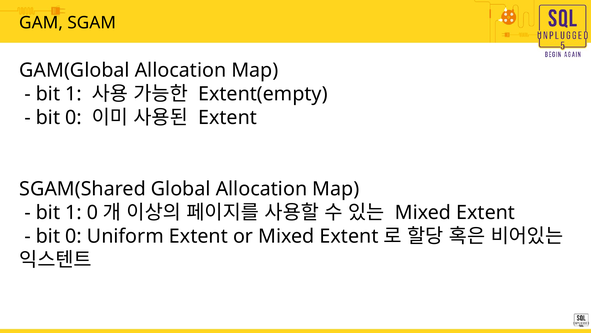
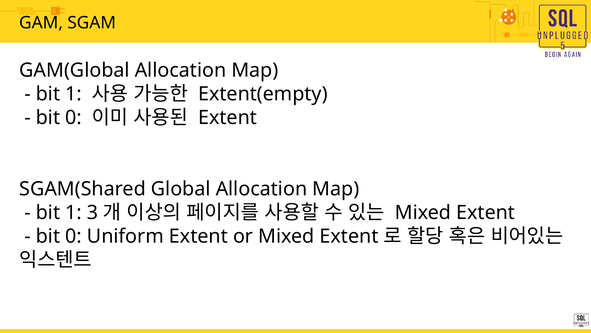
1 0: 0 -> 3 (93, 212)
